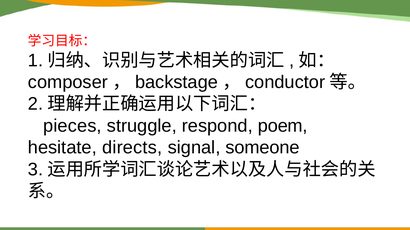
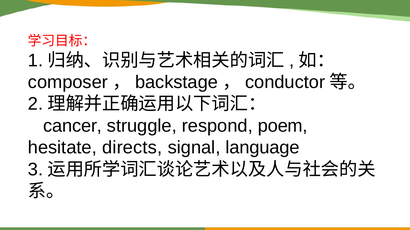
pieces: pieces -> cancer (73, 126)
someone: someone -> language (263, 148)
